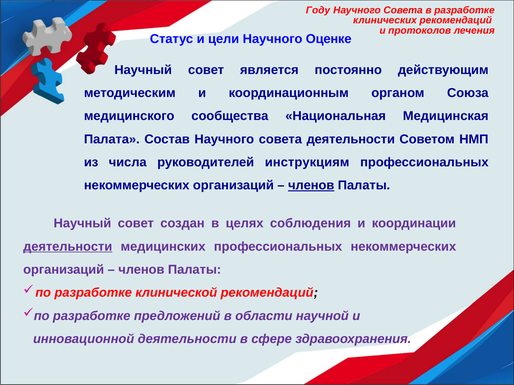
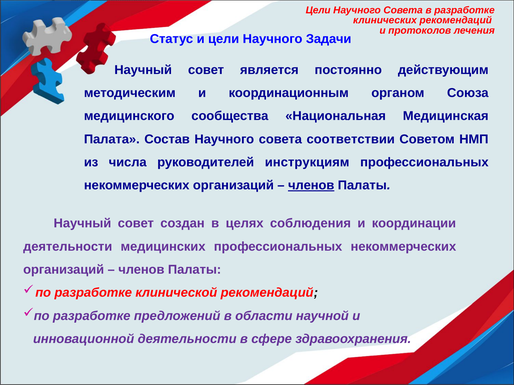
Году: Году -> Цели (318, 10)
Оценке: Оценке -> Задачи (329, 39)
совета деятельности: деятельности -> соответствии (351, 139)
деятельности underline: present -> none (68, 247)
